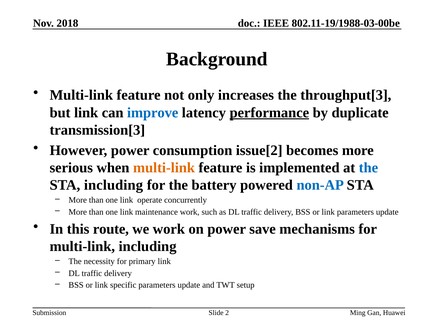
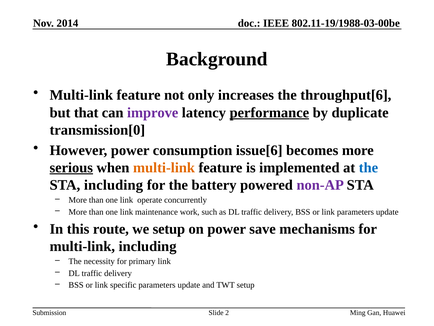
2018: 2018 -> 2014 (67, 23)
throughput[3: throughput[3 -> throughput[6 (346, 95)
but link: link -> that (86, 112)
improve colour: blue -> purple (153, 112)
transmission[3: transmission[3 -> transmission[0 (97, 130)
issue[2: issue[2 -> issue[6 (259, 150)
serious underline: none -> present (71, 167)
non-AP colour: blue -> purple (320, 185)
we work: work -> setup (169, 229)
